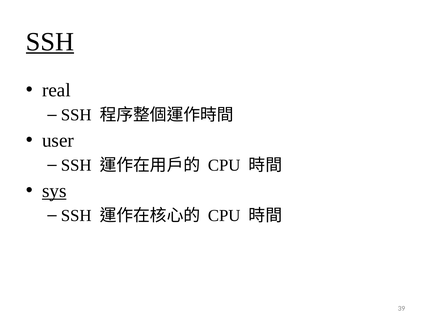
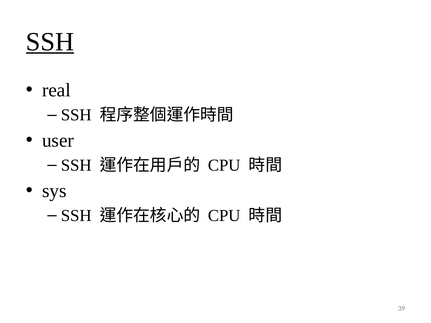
sys underline: present -> none (54, 191)
